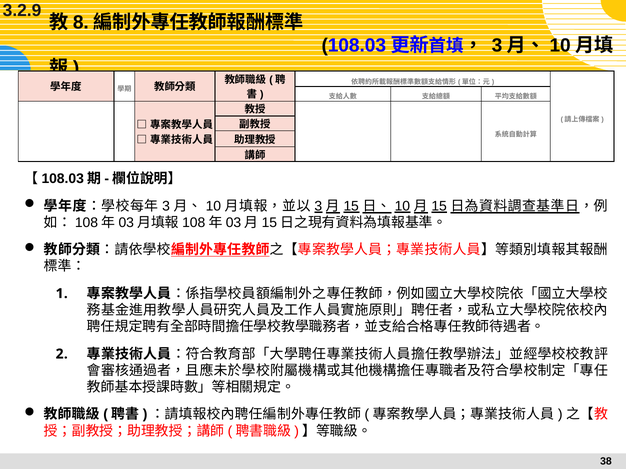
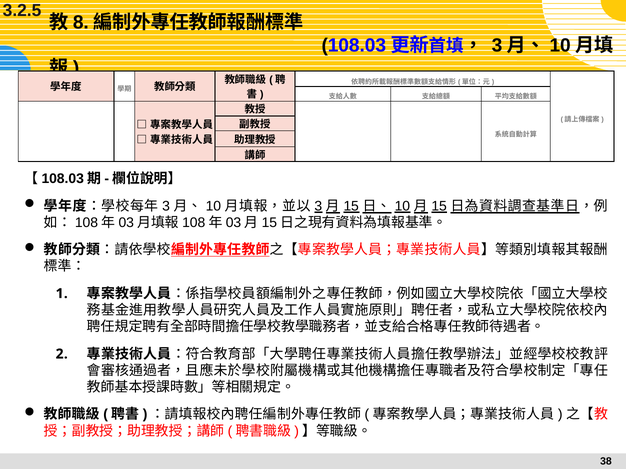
3.2.9: 3.2.9 -> 3.2.5 (22, 11)
